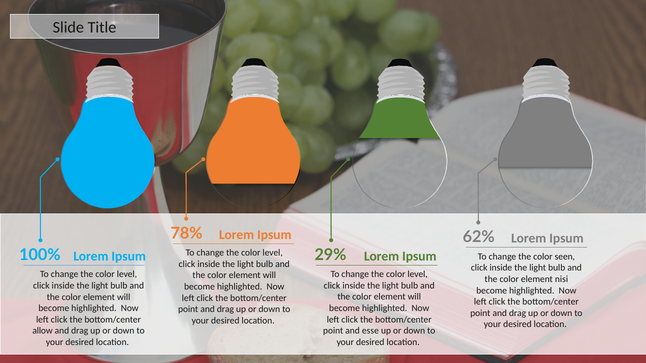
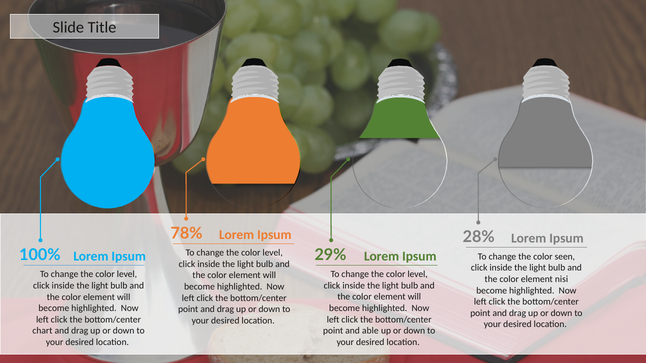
62%: 62% -> 28% (479, 237)
esse: esse -> able (370, 331)
allow: allow -> chart (42, 331)
